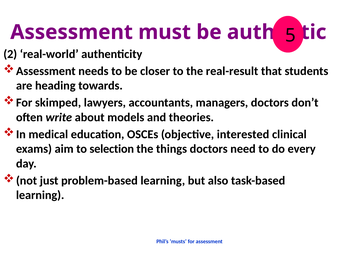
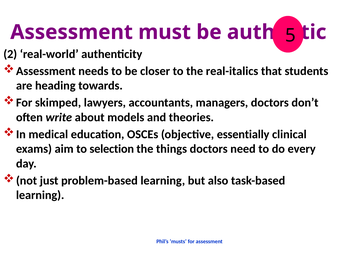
real-result: real-result -> real-italics (232, 71)
interested: interested -> essentially (243, 134)
